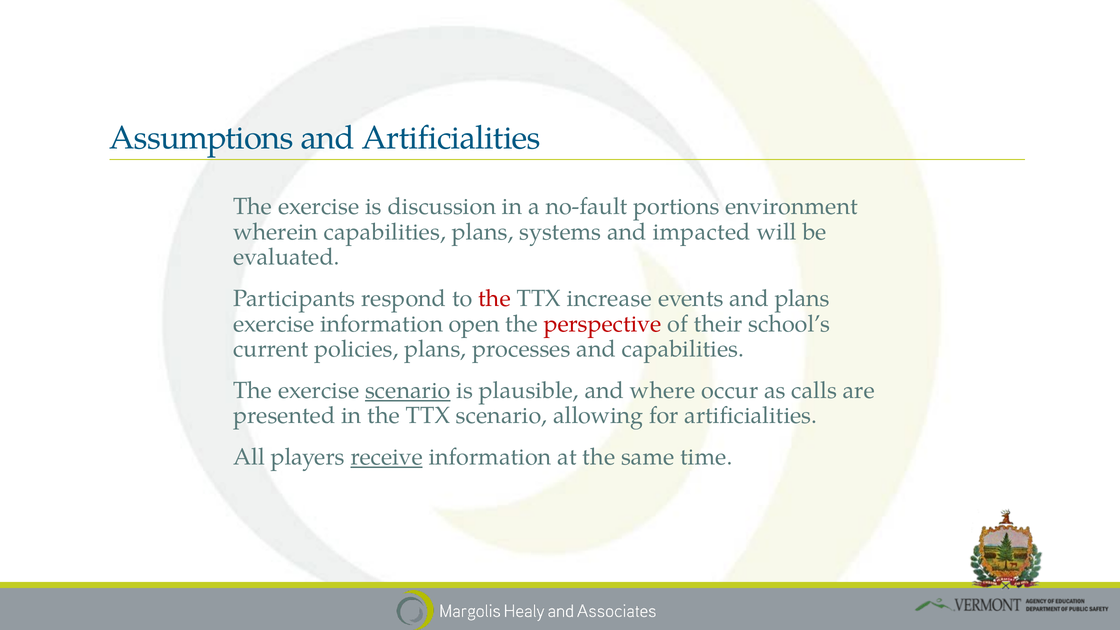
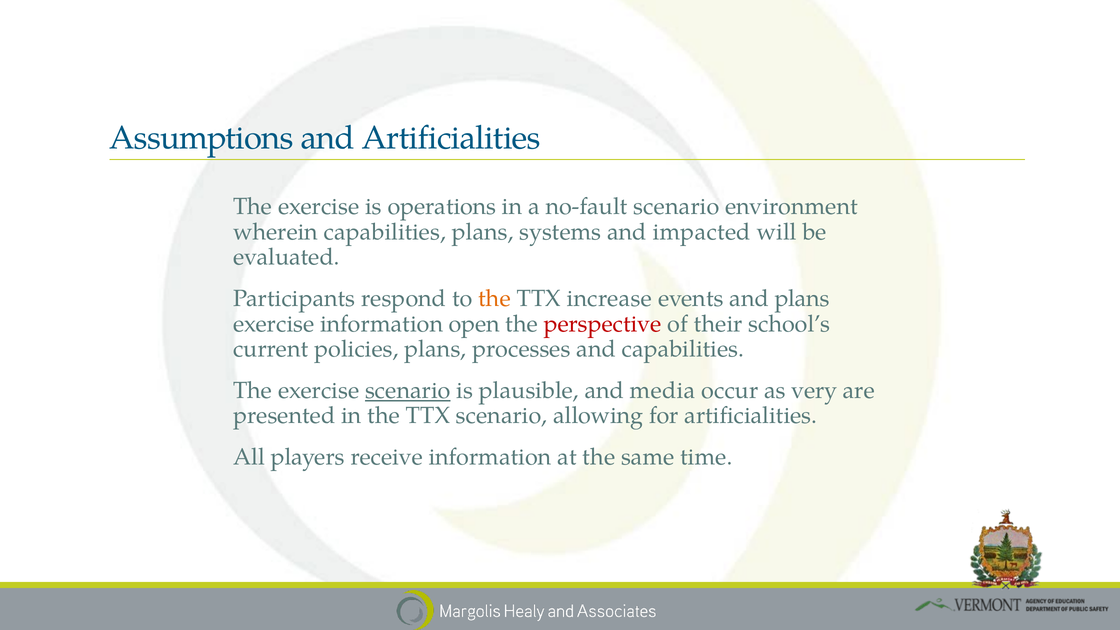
discussion: discussion -> operations (442, 207)
no-fault portions: portions -> scenario (676, 207)
the colour: red -> orange (494, 299)
where: where -> media (663, 391)
calls: calls -> very (814, 391)
receive underline: present -> none (387, 457)
